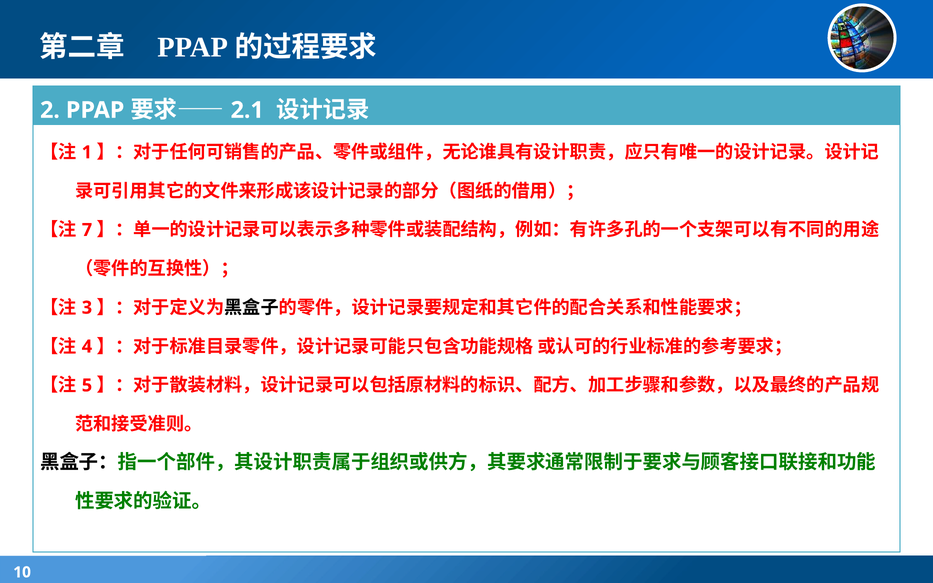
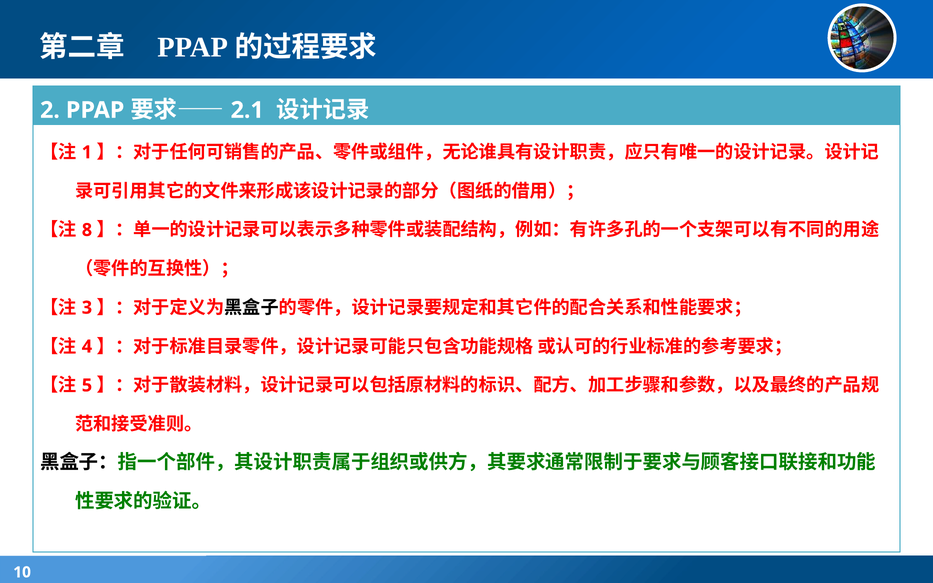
7: 7 -> 8 (87, 230)
